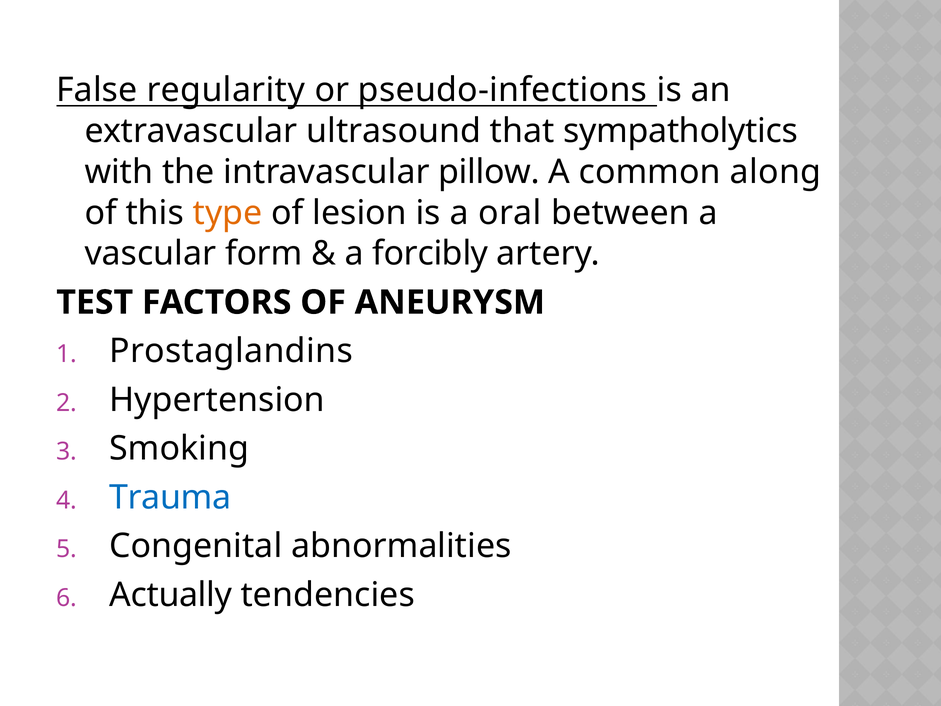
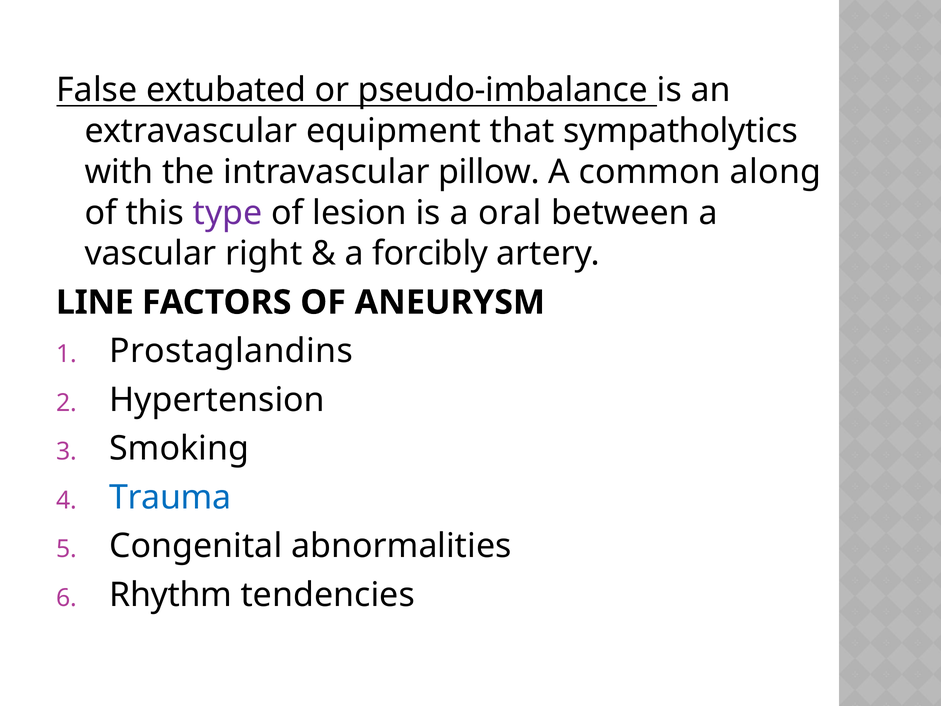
regularity: regularity -> extubated (226, 90)
pseudo-infections: pseudo-infections -> pseudo-imbalance (503, 90)
ultrasound: ultrasound -> equipment (394, 131)
type colour: orange -> purple (228, 213)
form: form -> right (264, 254)
TEST: TEST -> LINE (95, 302)
Actually: Actually -> Rhythm (171, 595)
